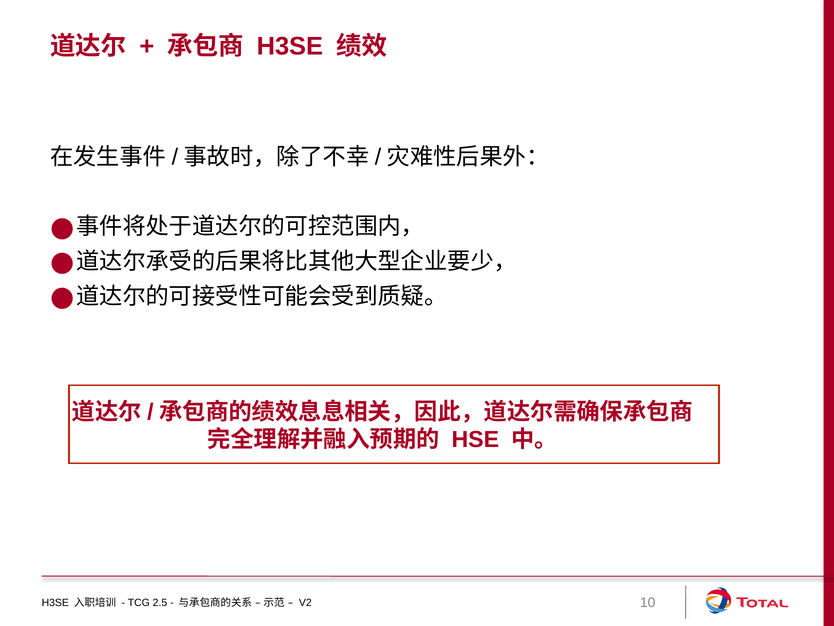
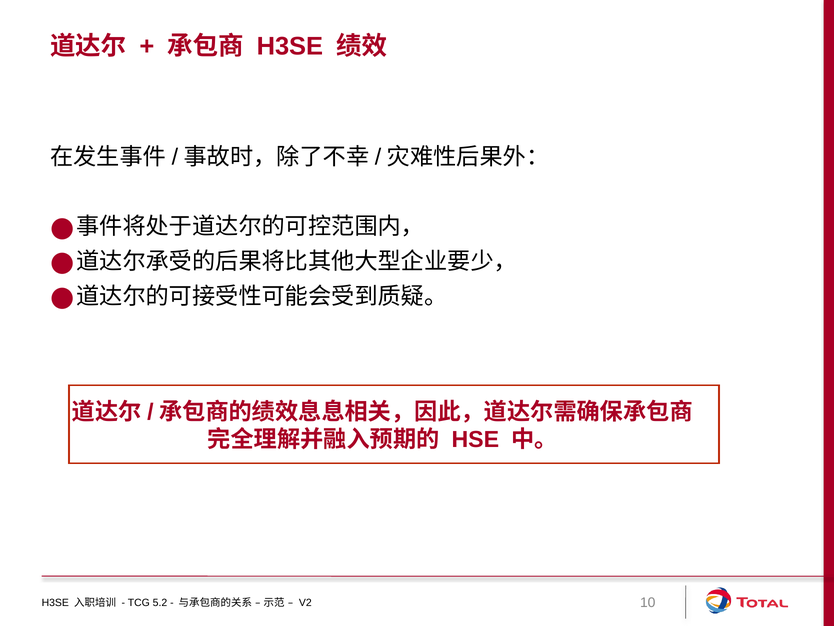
2.5: 2.5 -> 5.2 (160, 602)
